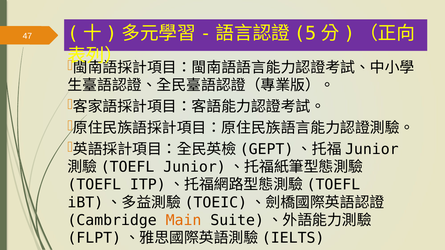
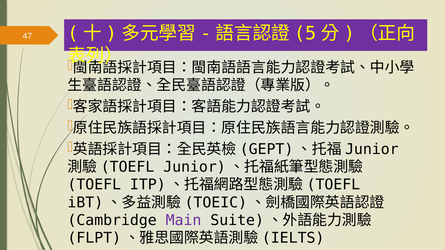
Main colour: orange -> purple (184, 221)
